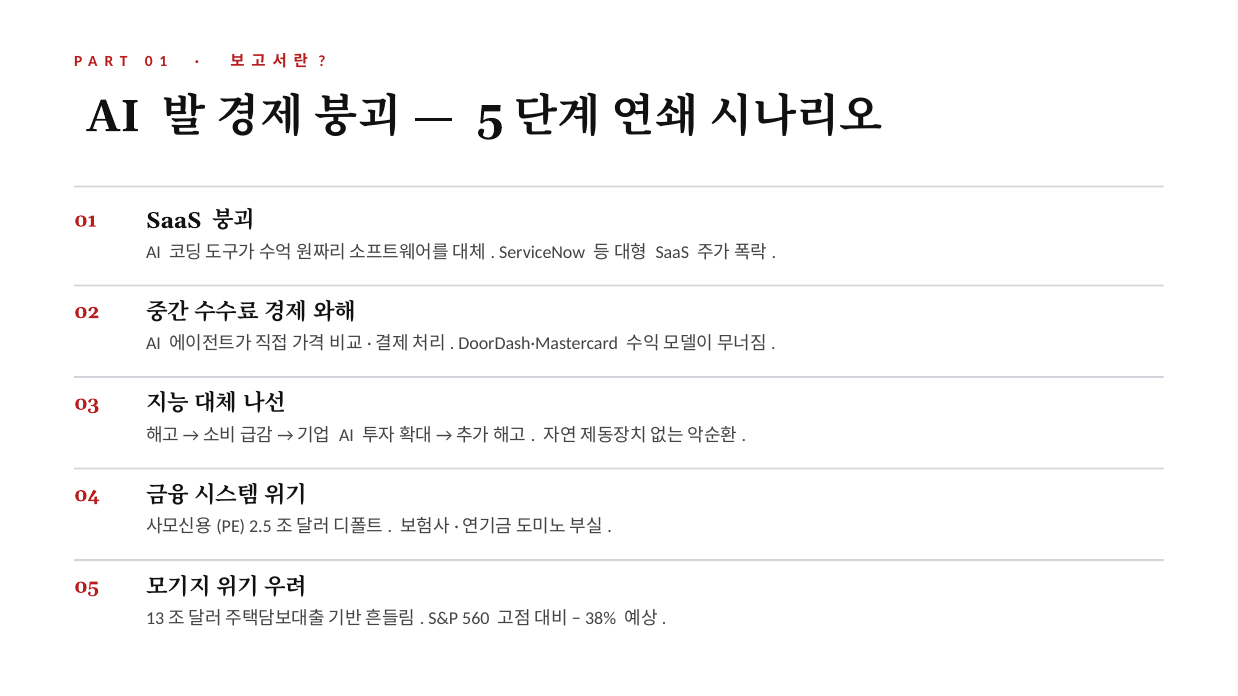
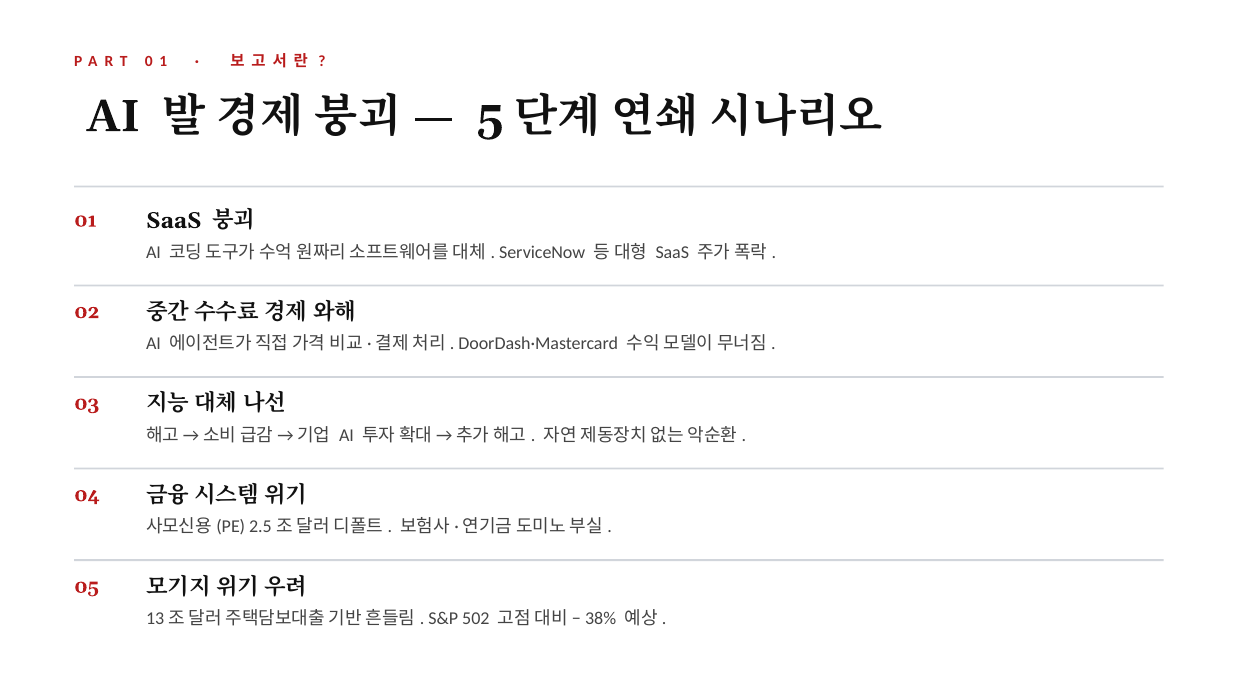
560: 560 -> 502 (476, 619)
